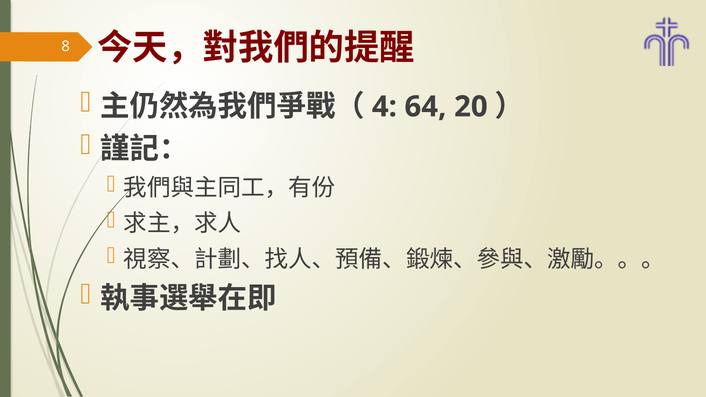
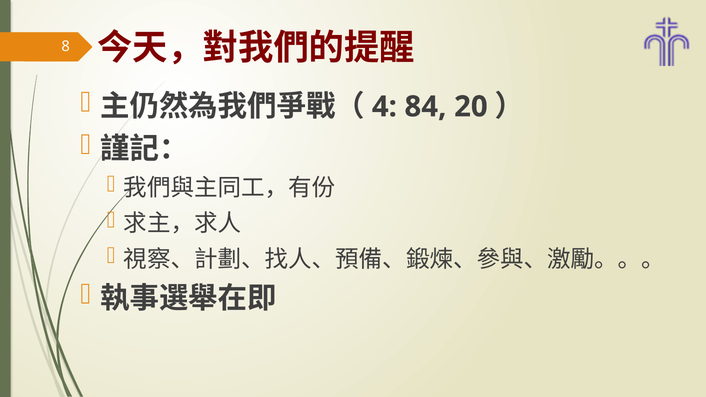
64: 64 -> 84 (425, 107)
